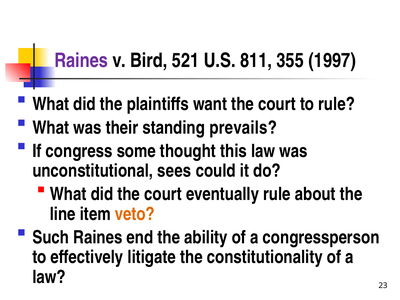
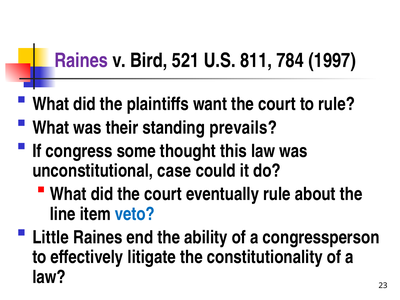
355: 355 -> 784 (290, 61)
sees: sees -> case (174, 171)
veto colour: orange -> blue (135, 214)
Such: Such -> Little (51, 237)
